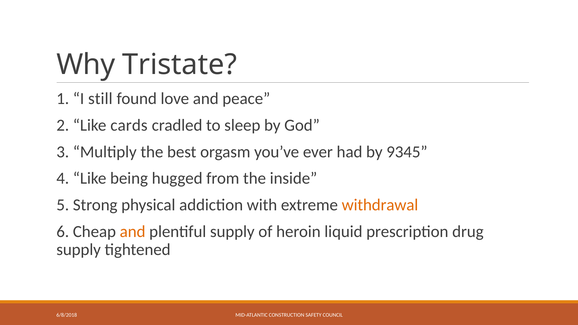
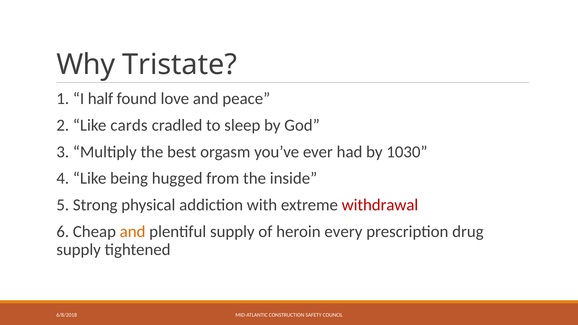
still: still -> half (100, 99)
9345: 9345 -> 1030 (407, 152)
withdrawal colour: orange -> red (380, 205)
liquid: liquid -> every (343, 232)
